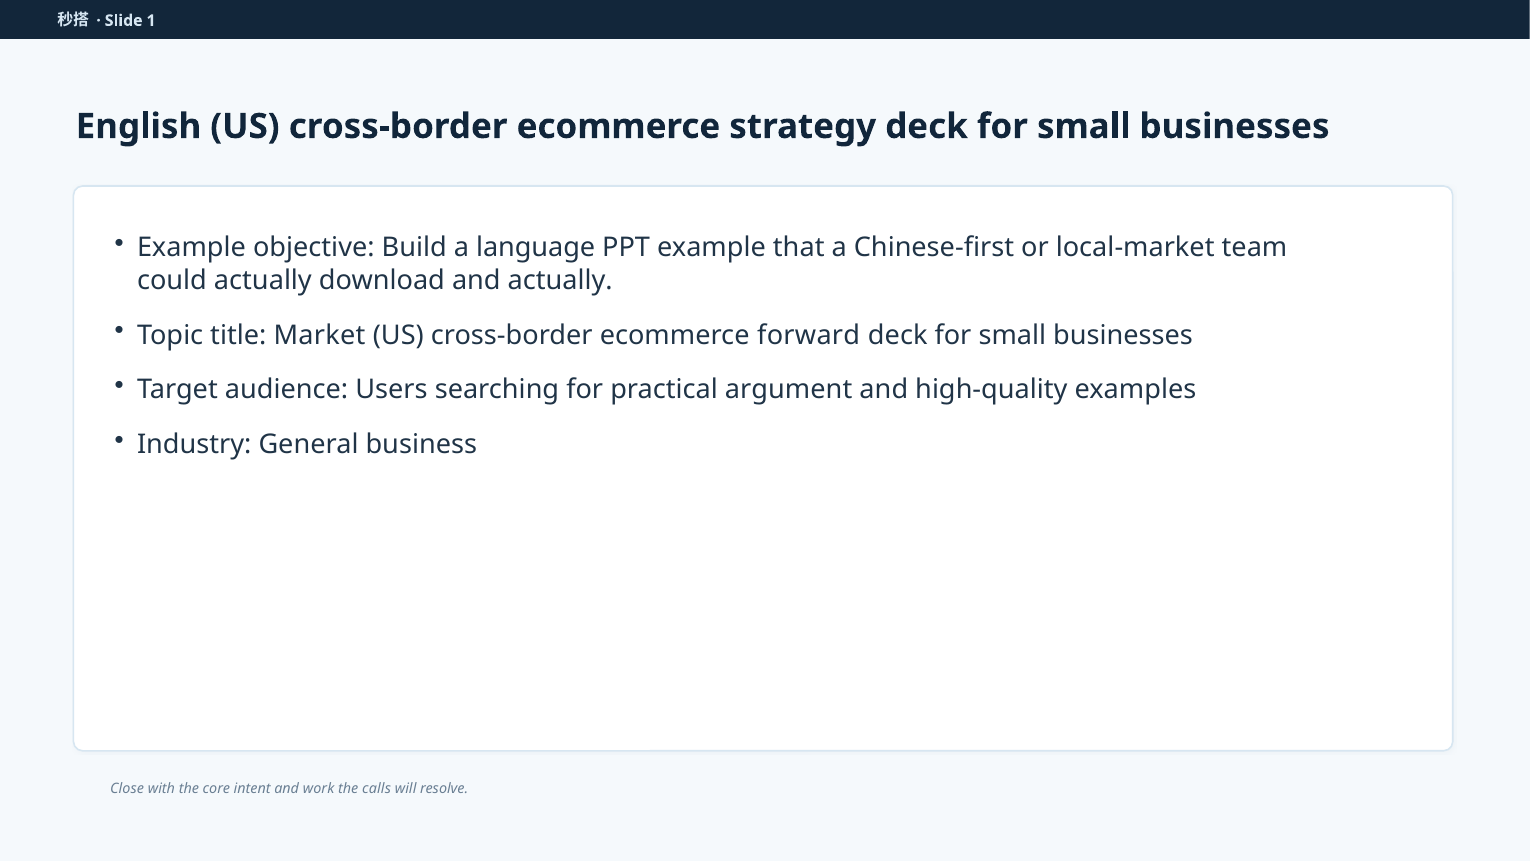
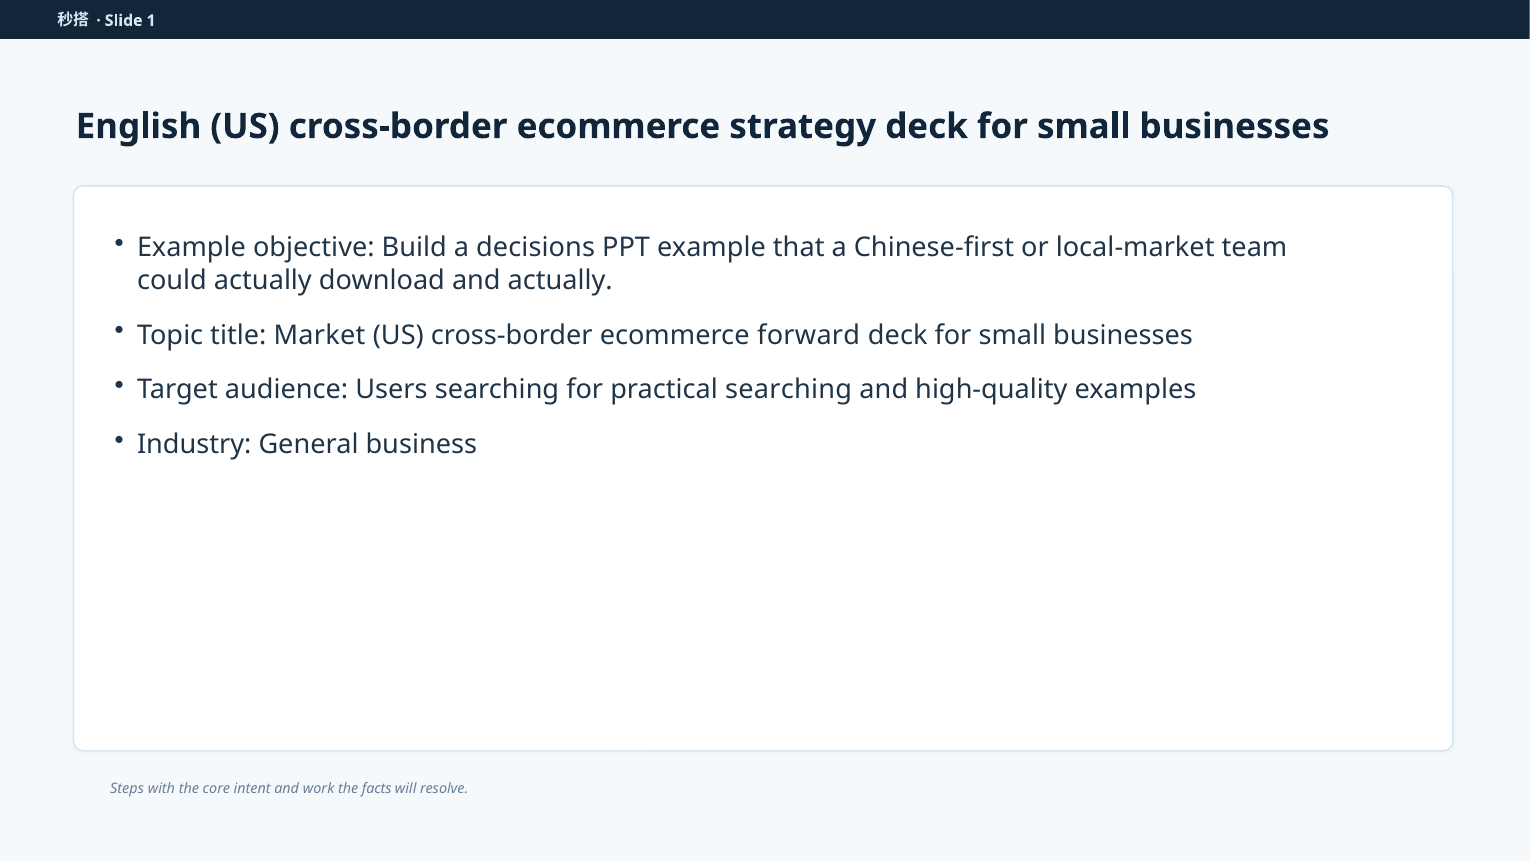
language: language -> decisions (536, 248)
practical argument: argument -> searching (789, 390)
Close: Close -> Steps (127, 788)
calls: calls -> facts (377, 788)
